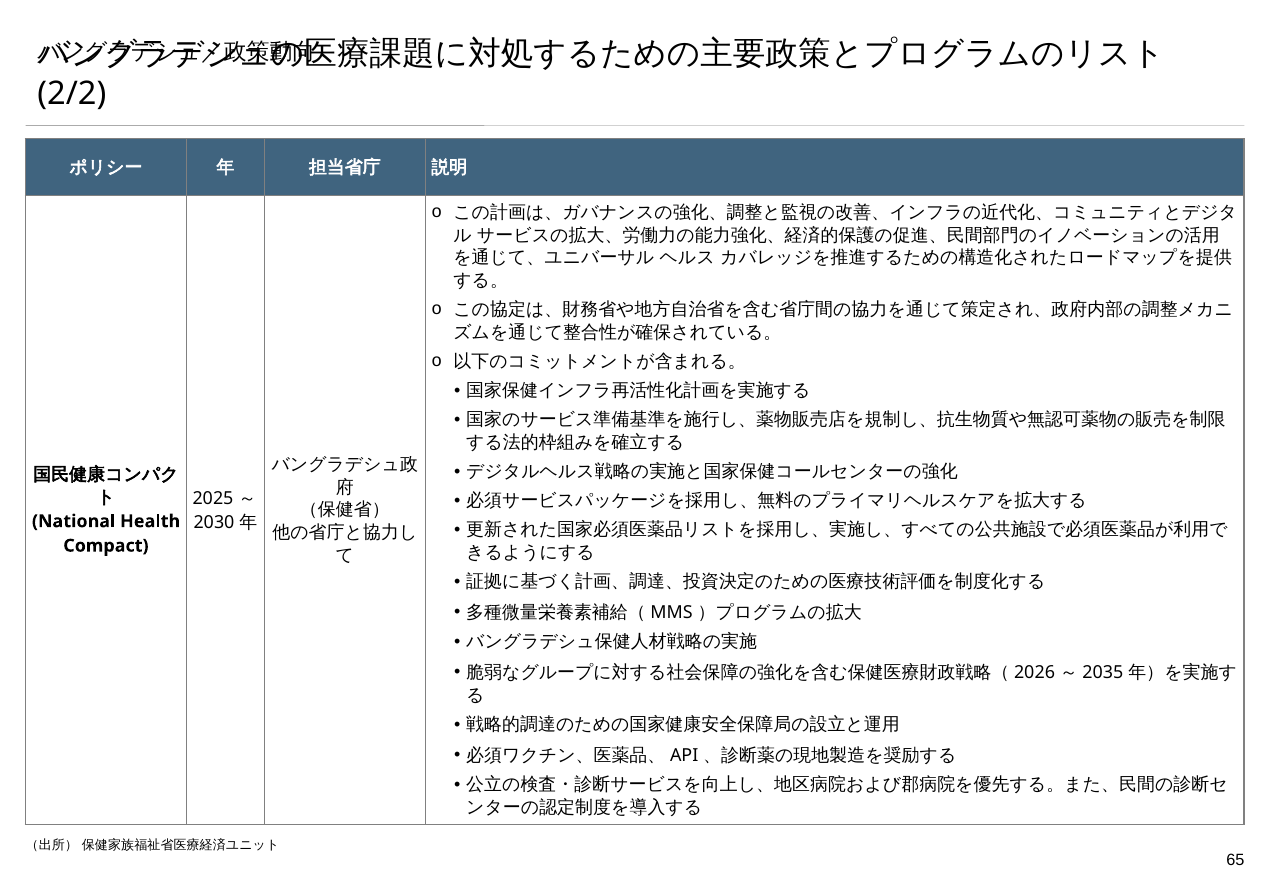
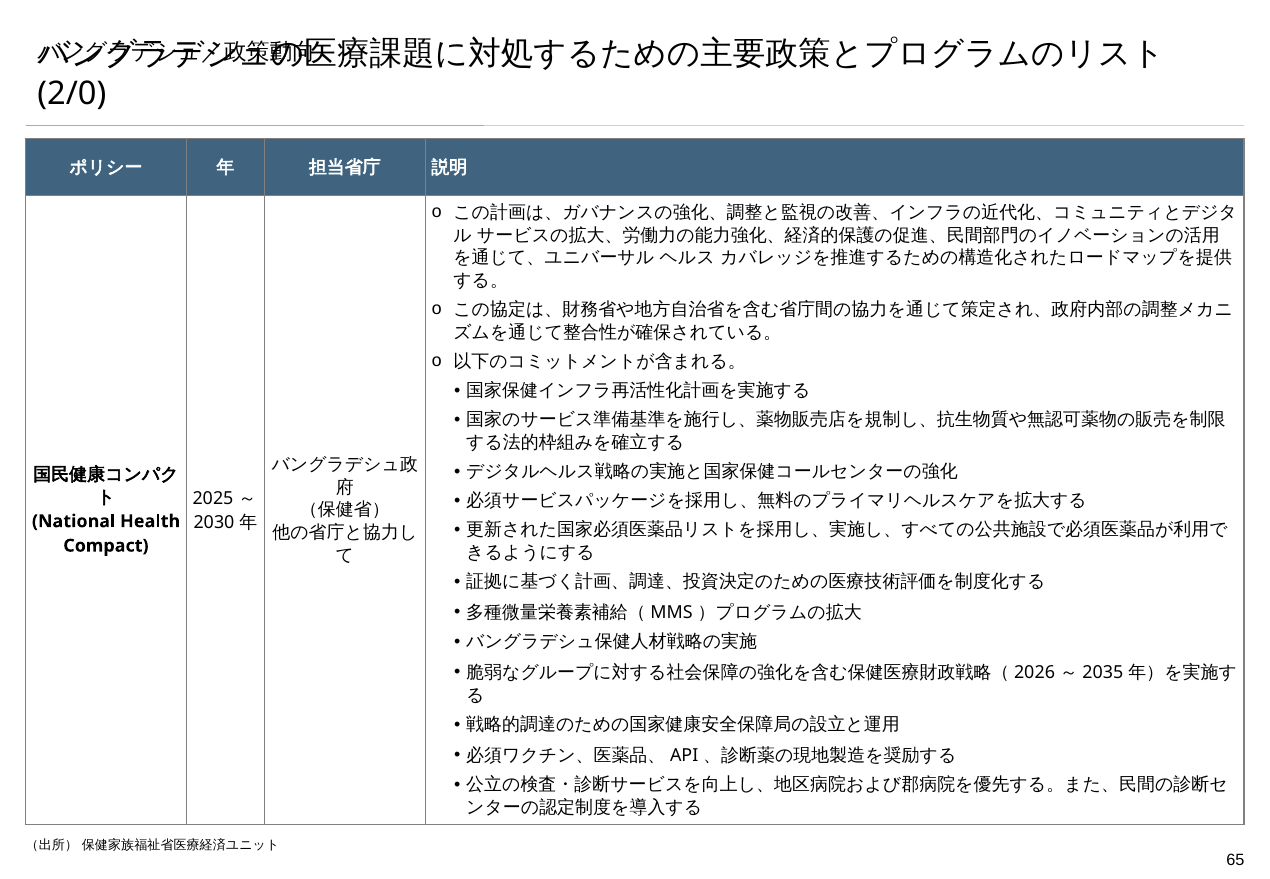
2/2: 2/2 -> 2/0 (72, 93)
